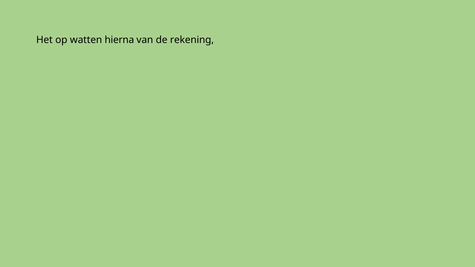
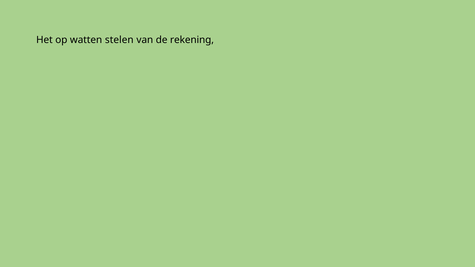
hierna: hierna -> stelen (119, 40)
